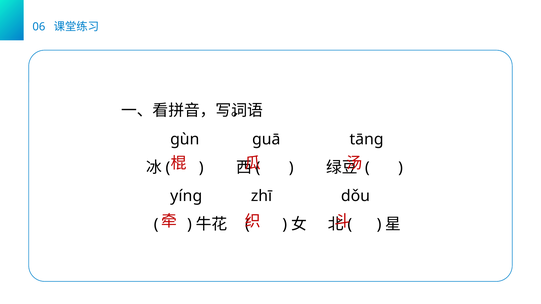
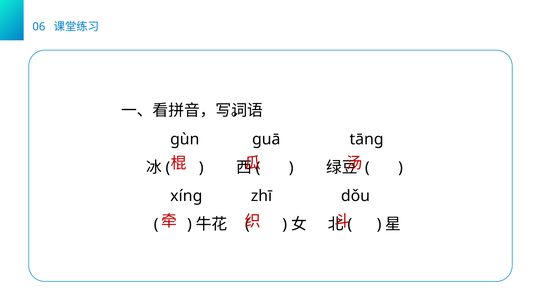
yíng: yíng -> xíng (186, 196)
